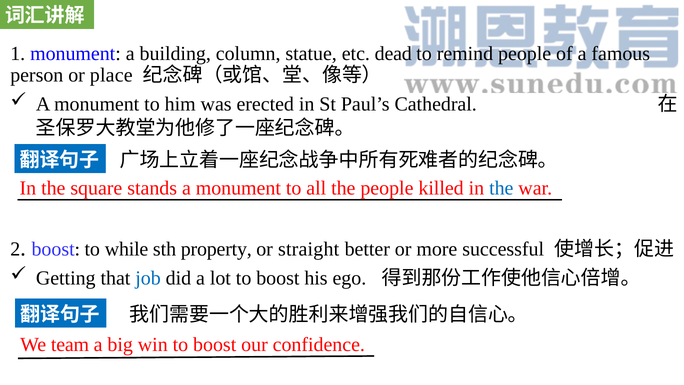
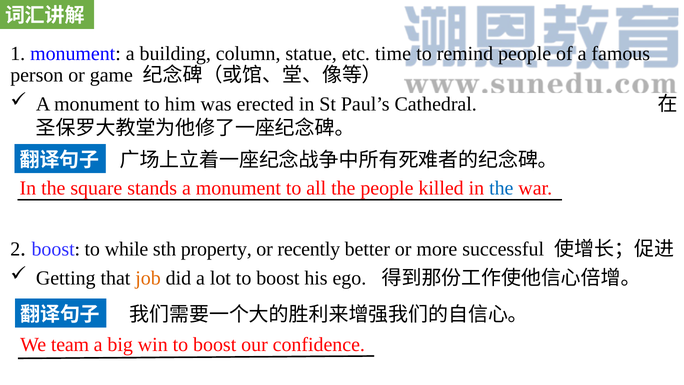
dead: dead -> time (393, 54)
place: place -> game (111, 75)
straight: straight -> recently (309, 249)
job colour: blue -> orange (148, 278)
